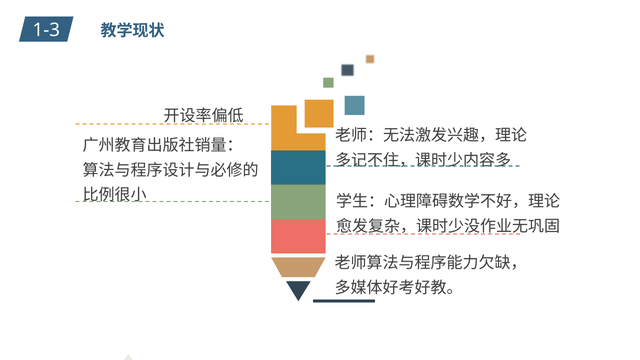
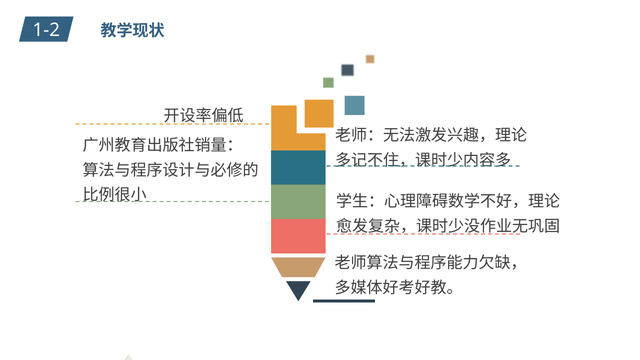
1-3: 1-3 -> 1-2 (46, 30)
